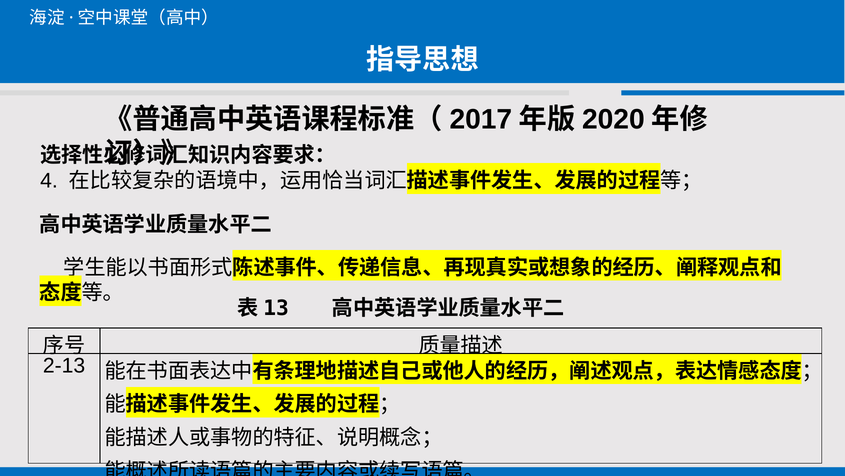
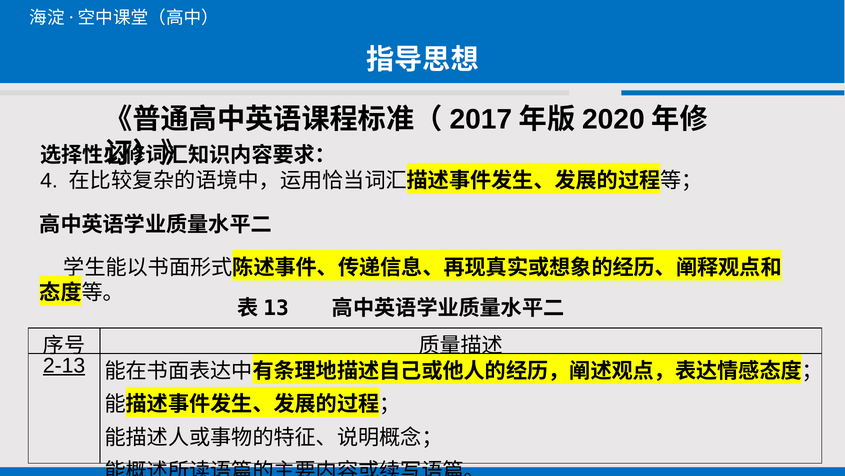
2-13 underline: none -> present (64, 365)
